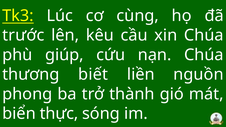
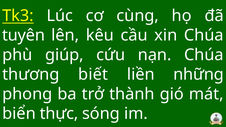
trước: trước -> tuyên (23, 35)
nguồn: nguồn -> những (199, 74)
